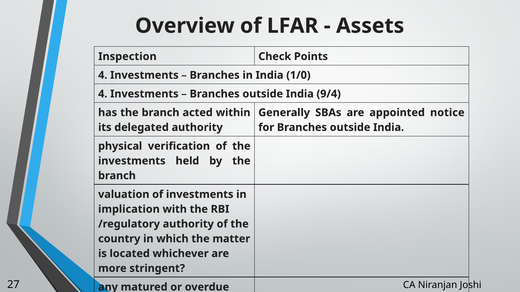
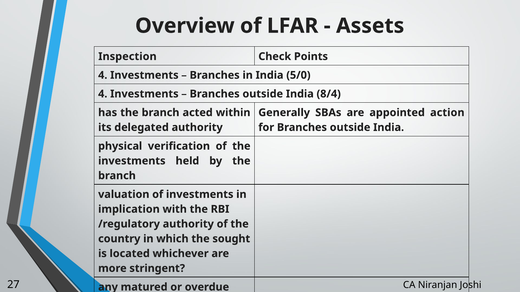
1/0: 1/0 -> 5/0 (298, 75)
9/4: 9/4 -> 8/4 (329, 94)
notice: notice -> action (447, 113)
matter: matter -> sought (231, 239)
